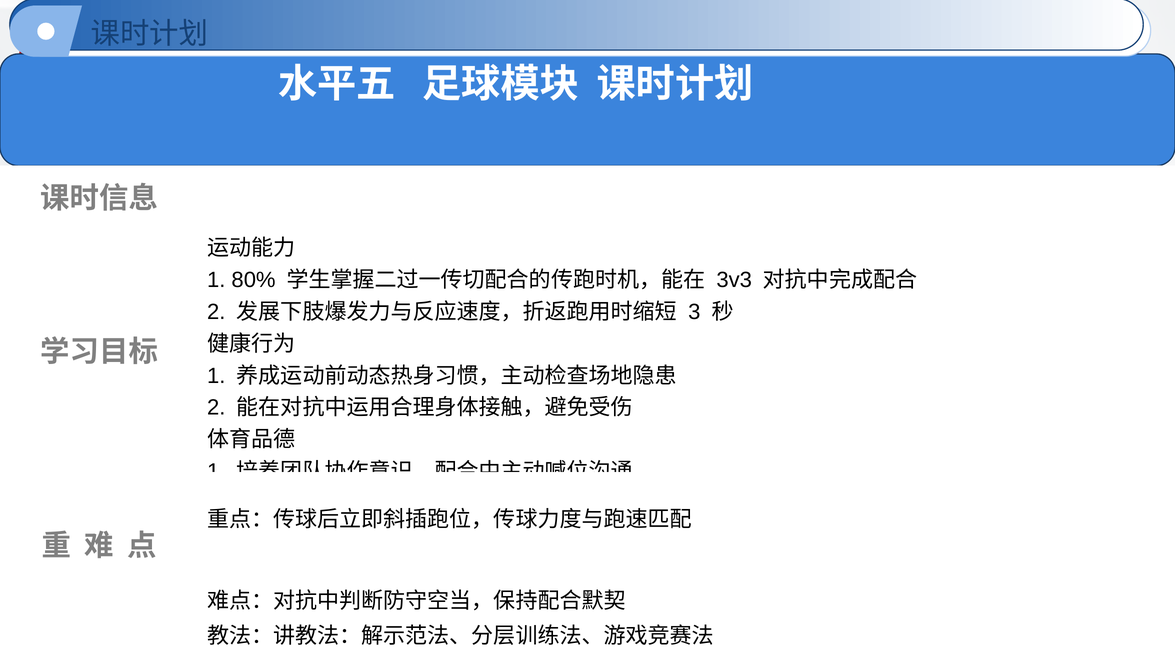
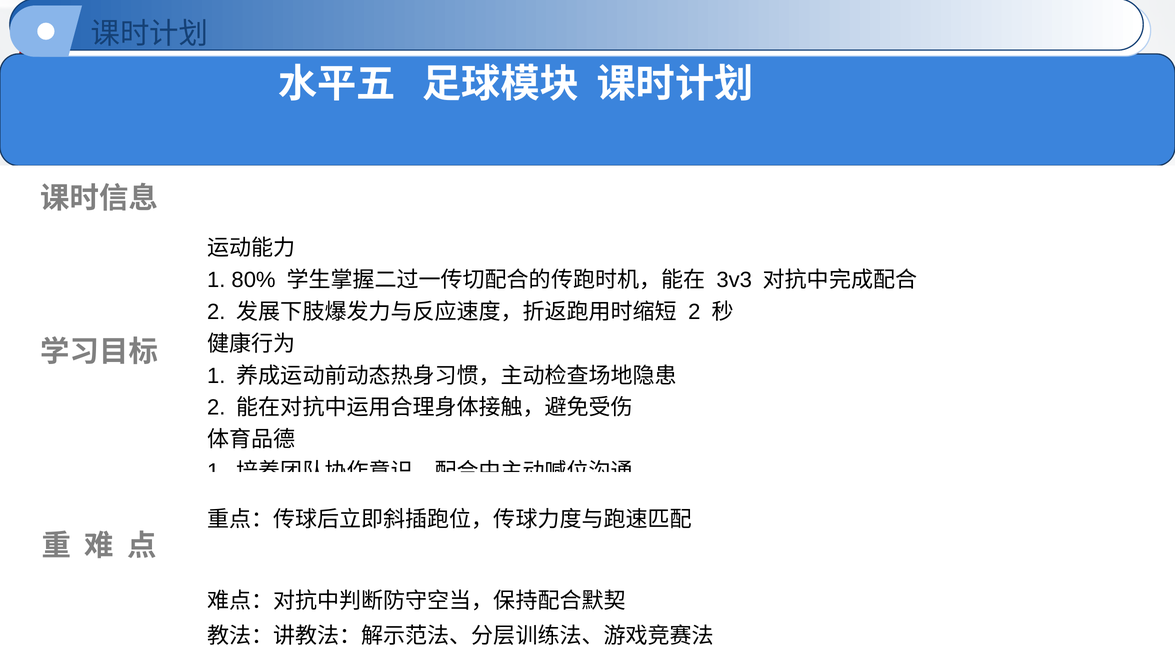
3: 3 -> 2 (694, 312)
